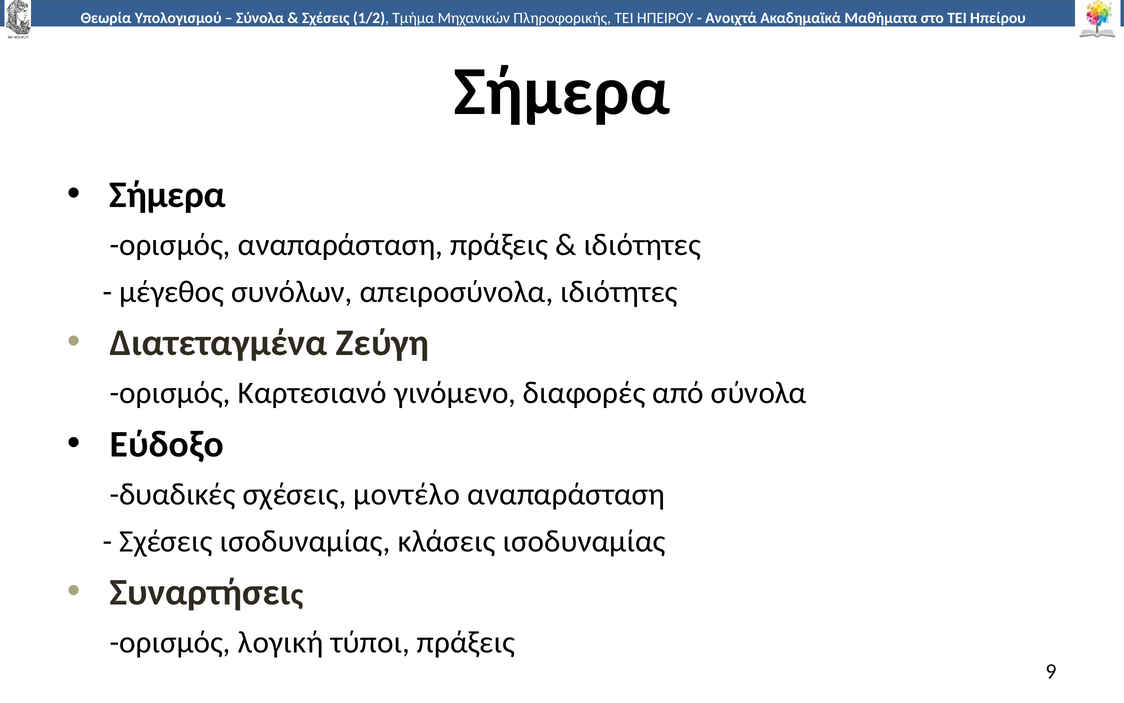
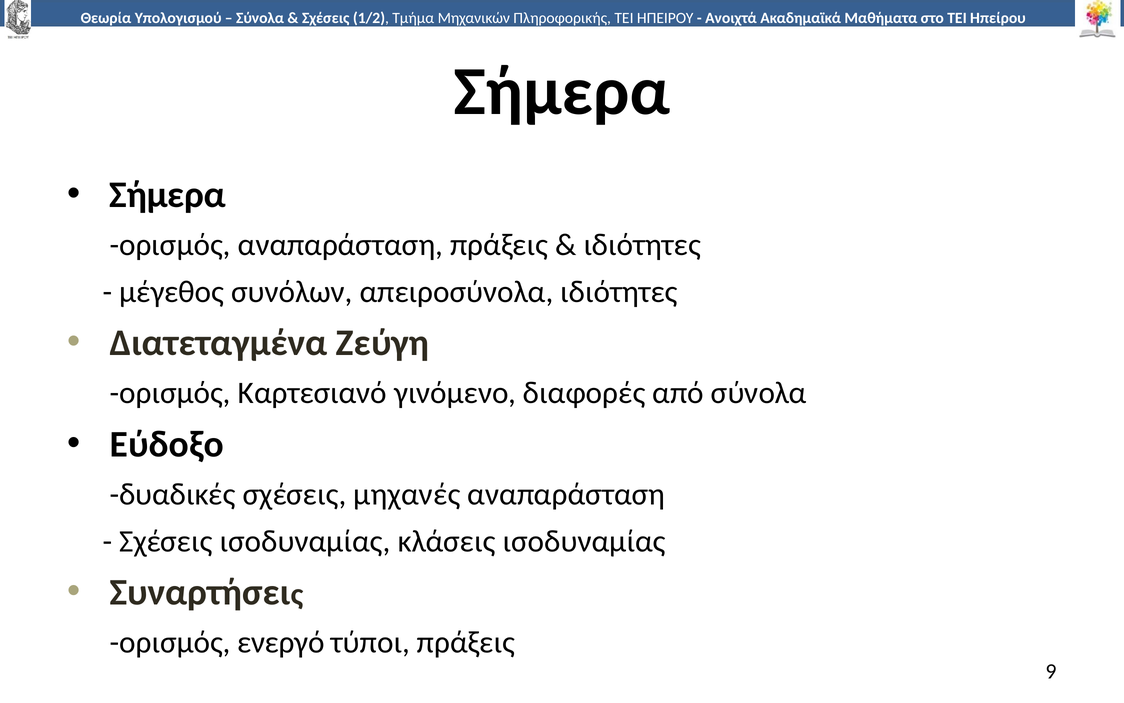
μοντέλο: μοντέλο -> μηχανές (407, 494)
λογική: λογική -> ενεργό (281, 642)
